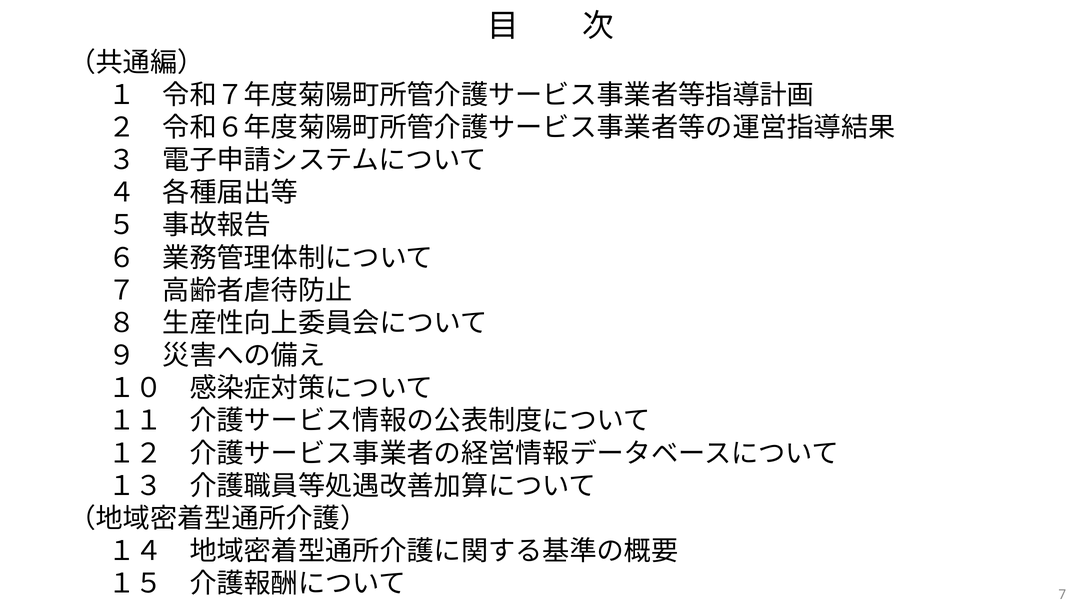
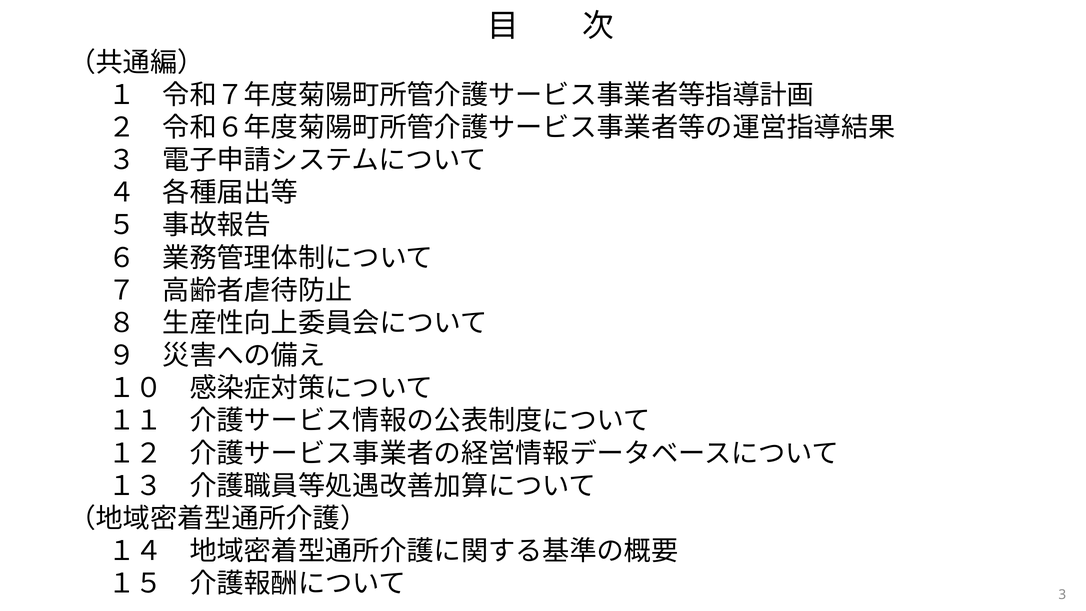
7: 7 -> 3 (1062, 594)
